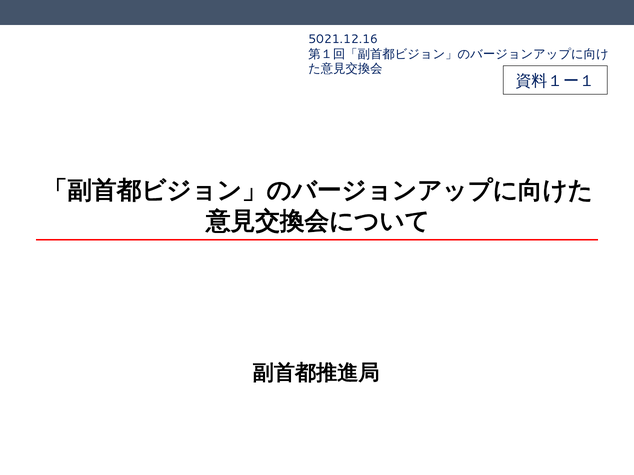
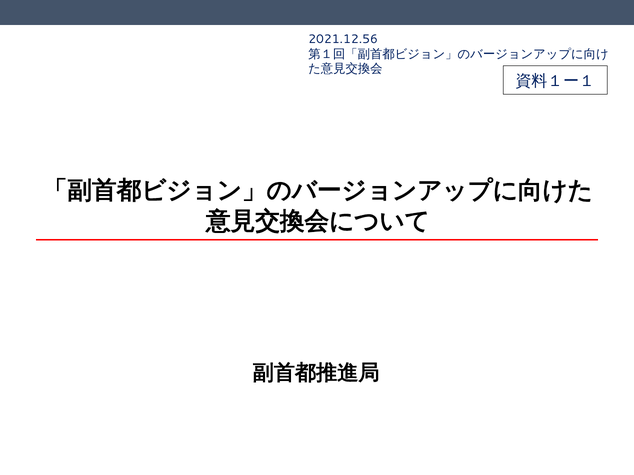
5021.12.16: 5021.12.16 -> 2021.12.56 (343, 39)
